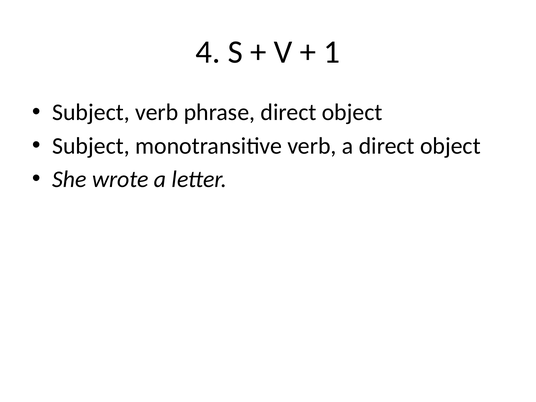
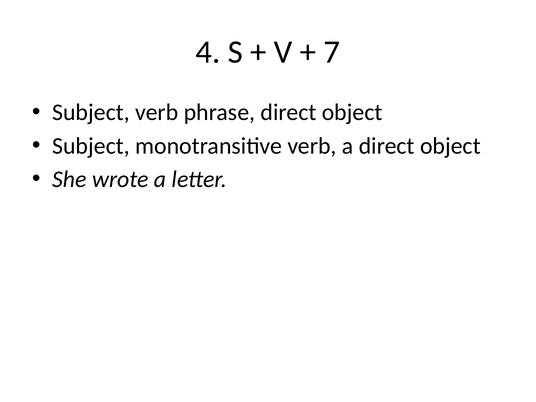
1: 1 -> 7 (332, 52)
